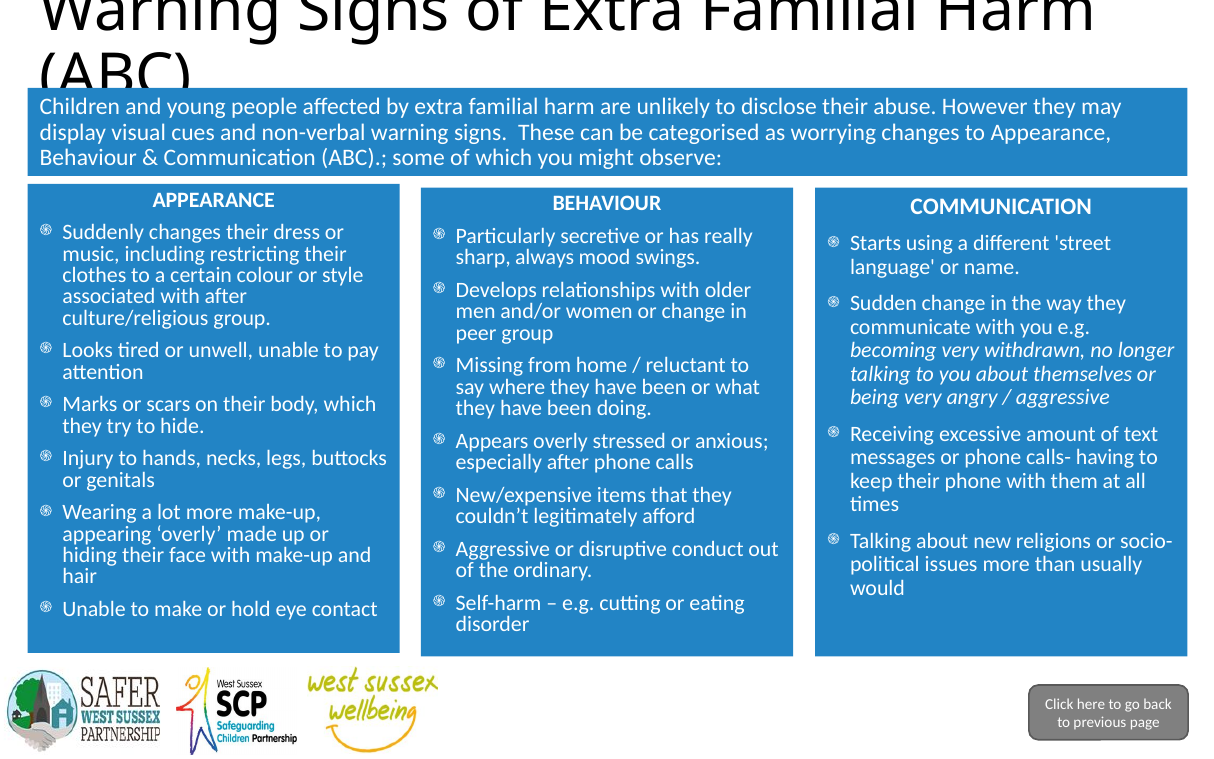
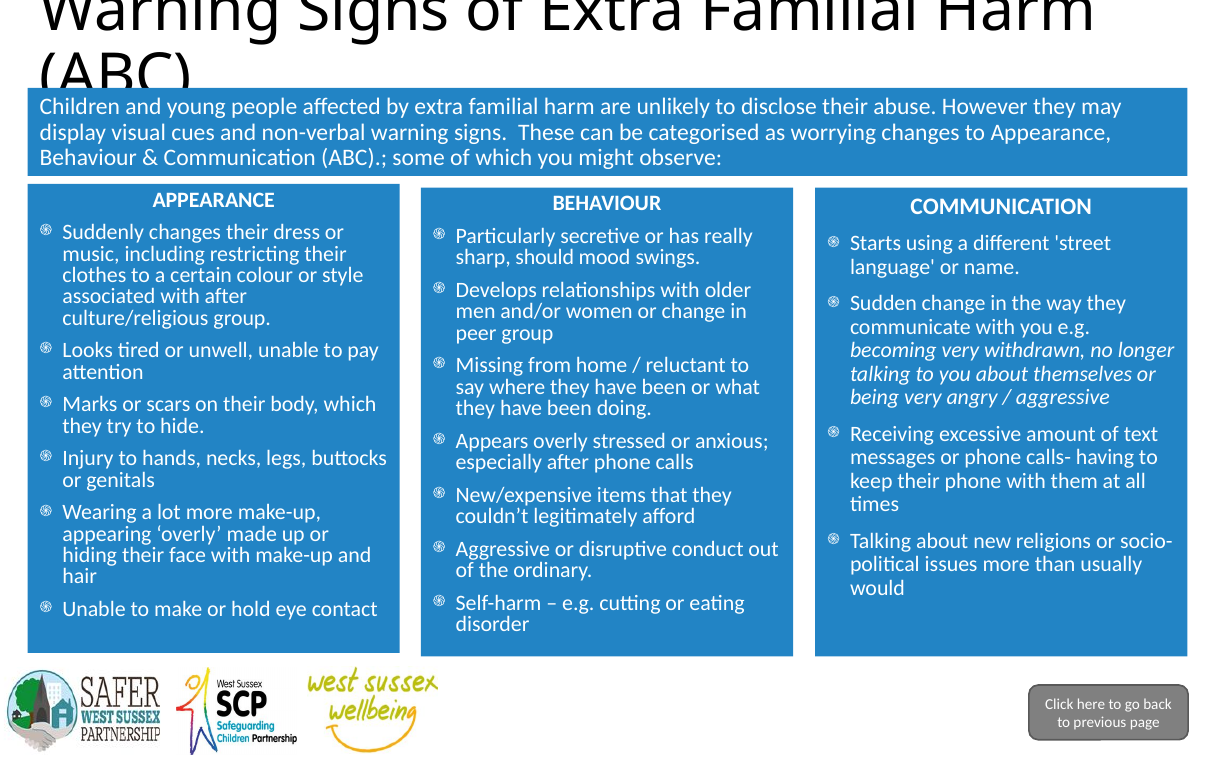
always: always -> should (545, 257)
